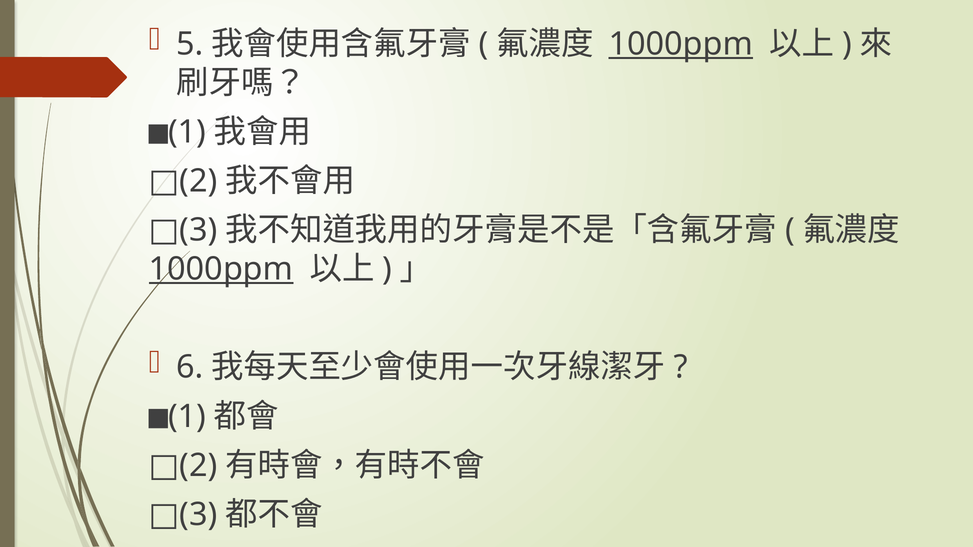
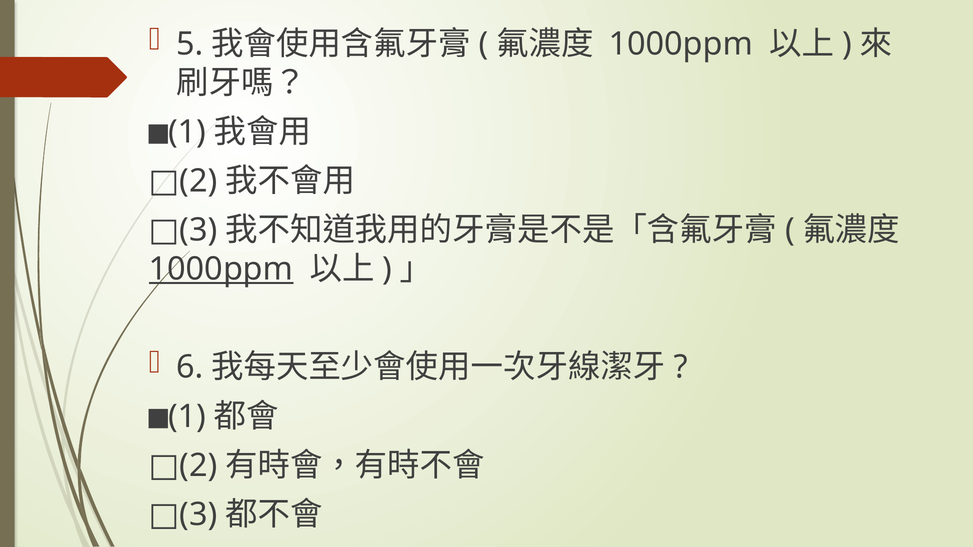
1000ppm underline: present -> none (681, 44)
